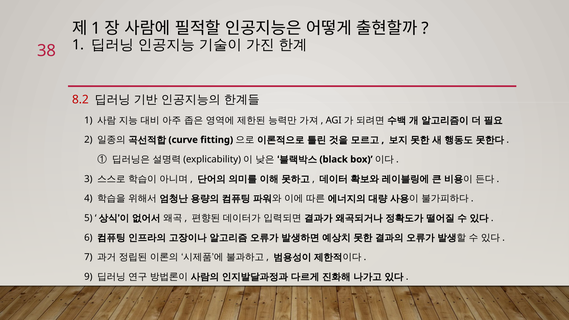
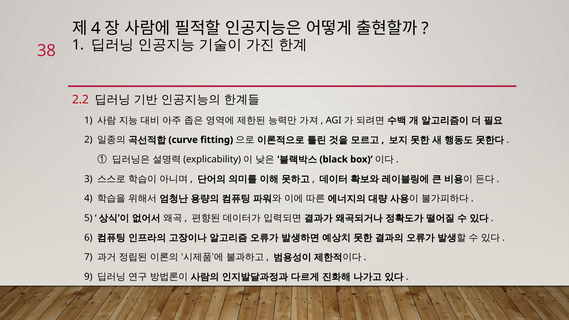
1: 1 -> 4 (96, 28)
8.2: 8.2 -> 2.2 (80, 99)
